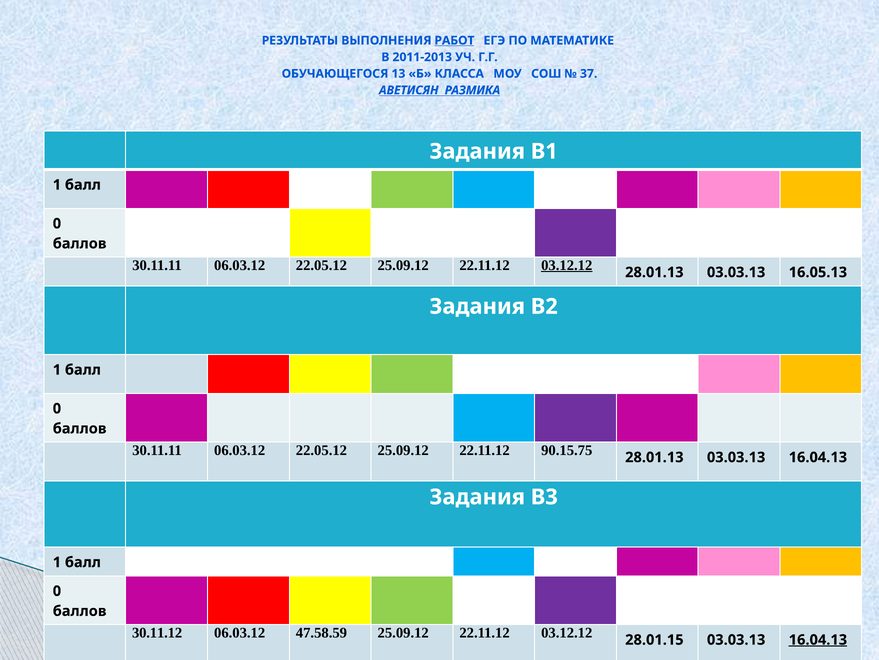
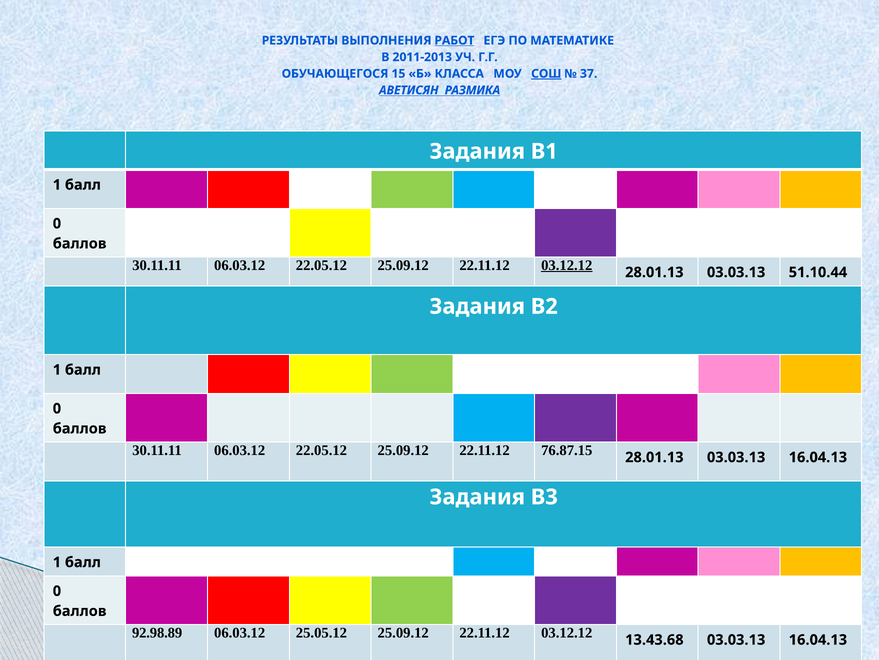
13: 13 -> 15 (398, 74)
СОШ underline: none -> present (546, 74)
16.05.13: 16.05.13 -> 51.10.44 (818, 272)
90.15.75: 90.15.75 -> 76.87.15 (567, 450)
30.11.12: 30.11.12 -> 92.98.89 (157, 632)
47.58.59: 47.58.59 -> 25.05.12 (321, 632)
28.01.15: 28.01.15 -> 13.43.68 (654, 639)
16.04.13 underline: present -> none (818, 639)
